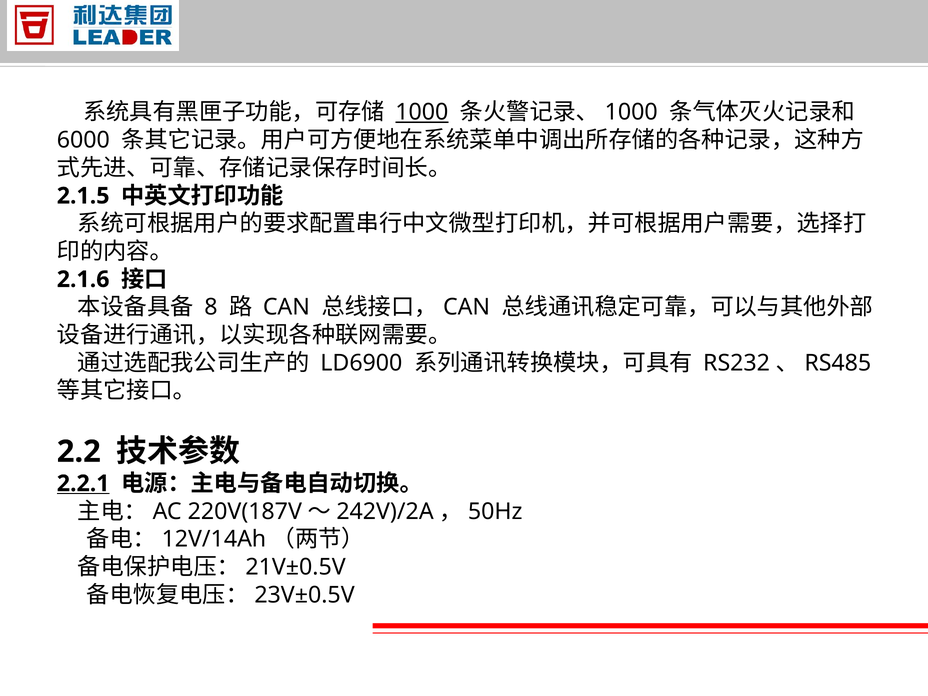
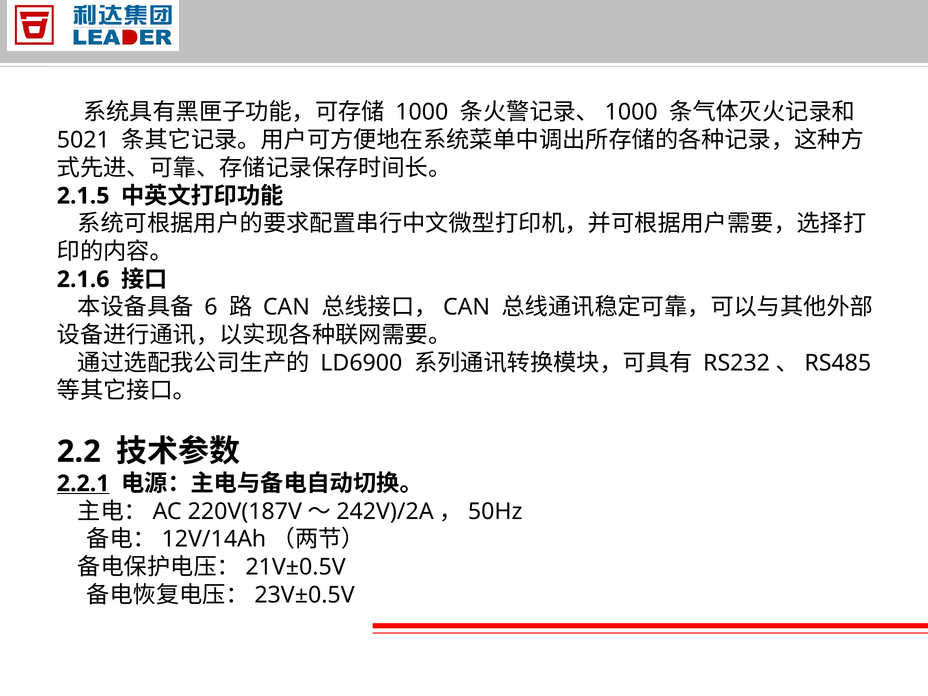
1000 underline: present -> none (422, 112)
6000: 6000 -> 5021 (83, 140)
8: 8 -> 6 (211, 307)
